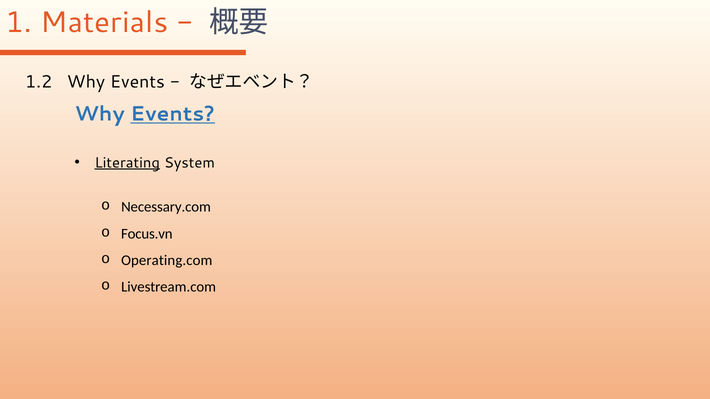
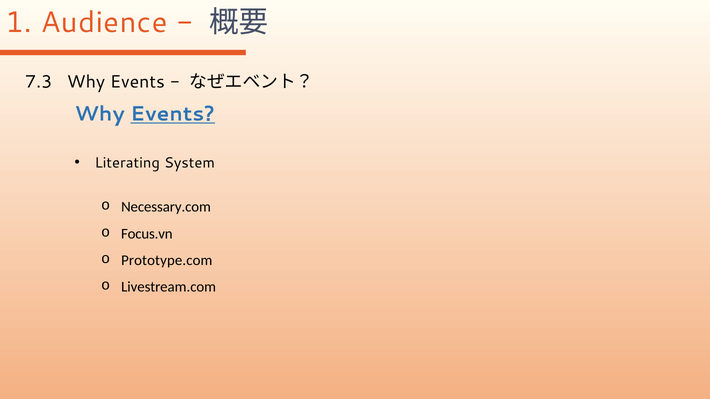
Materials: Materials -> Audience (104, 22)
1.2: 1.2 -> 7.3 (39, 82)
Literating underline: present -> none (127, 163)
Operating.com: Operating.com -> Prototype.com (167, 261)
